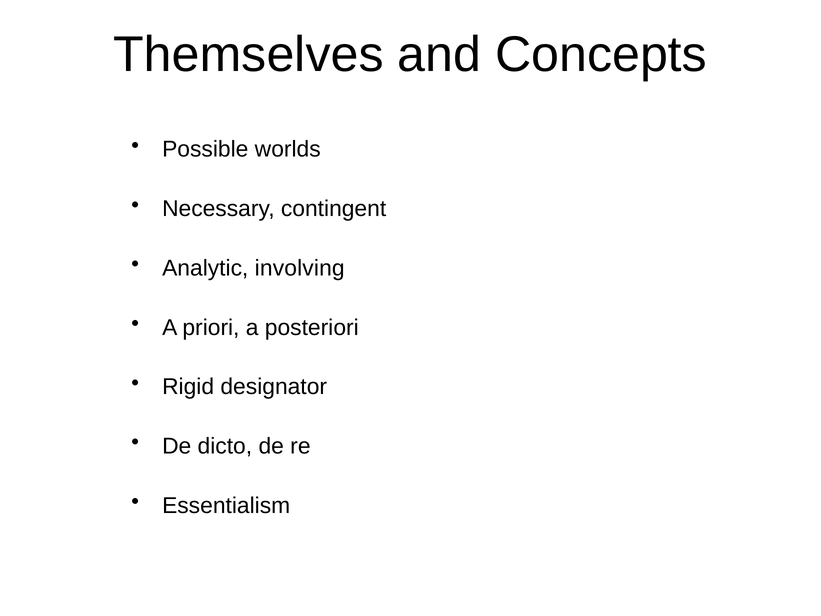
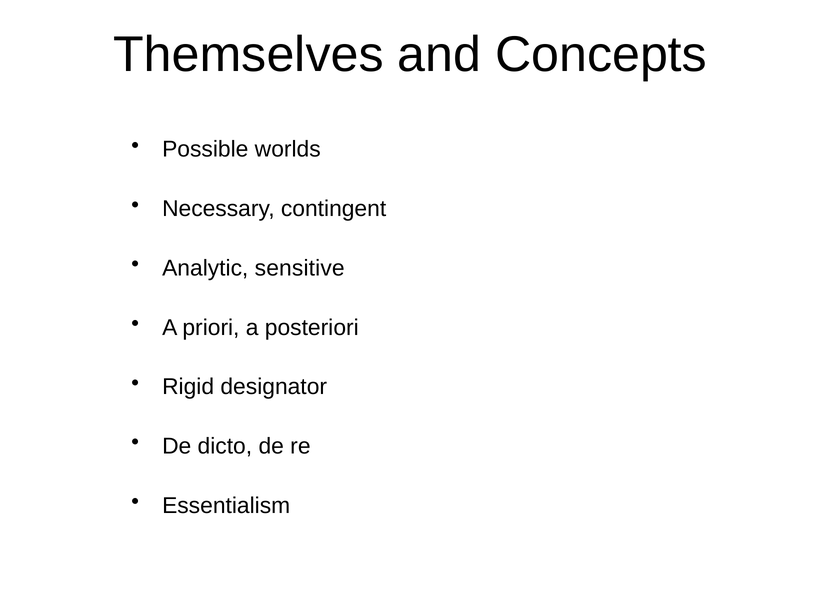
involving: involving -> sensitive (300, 268)
